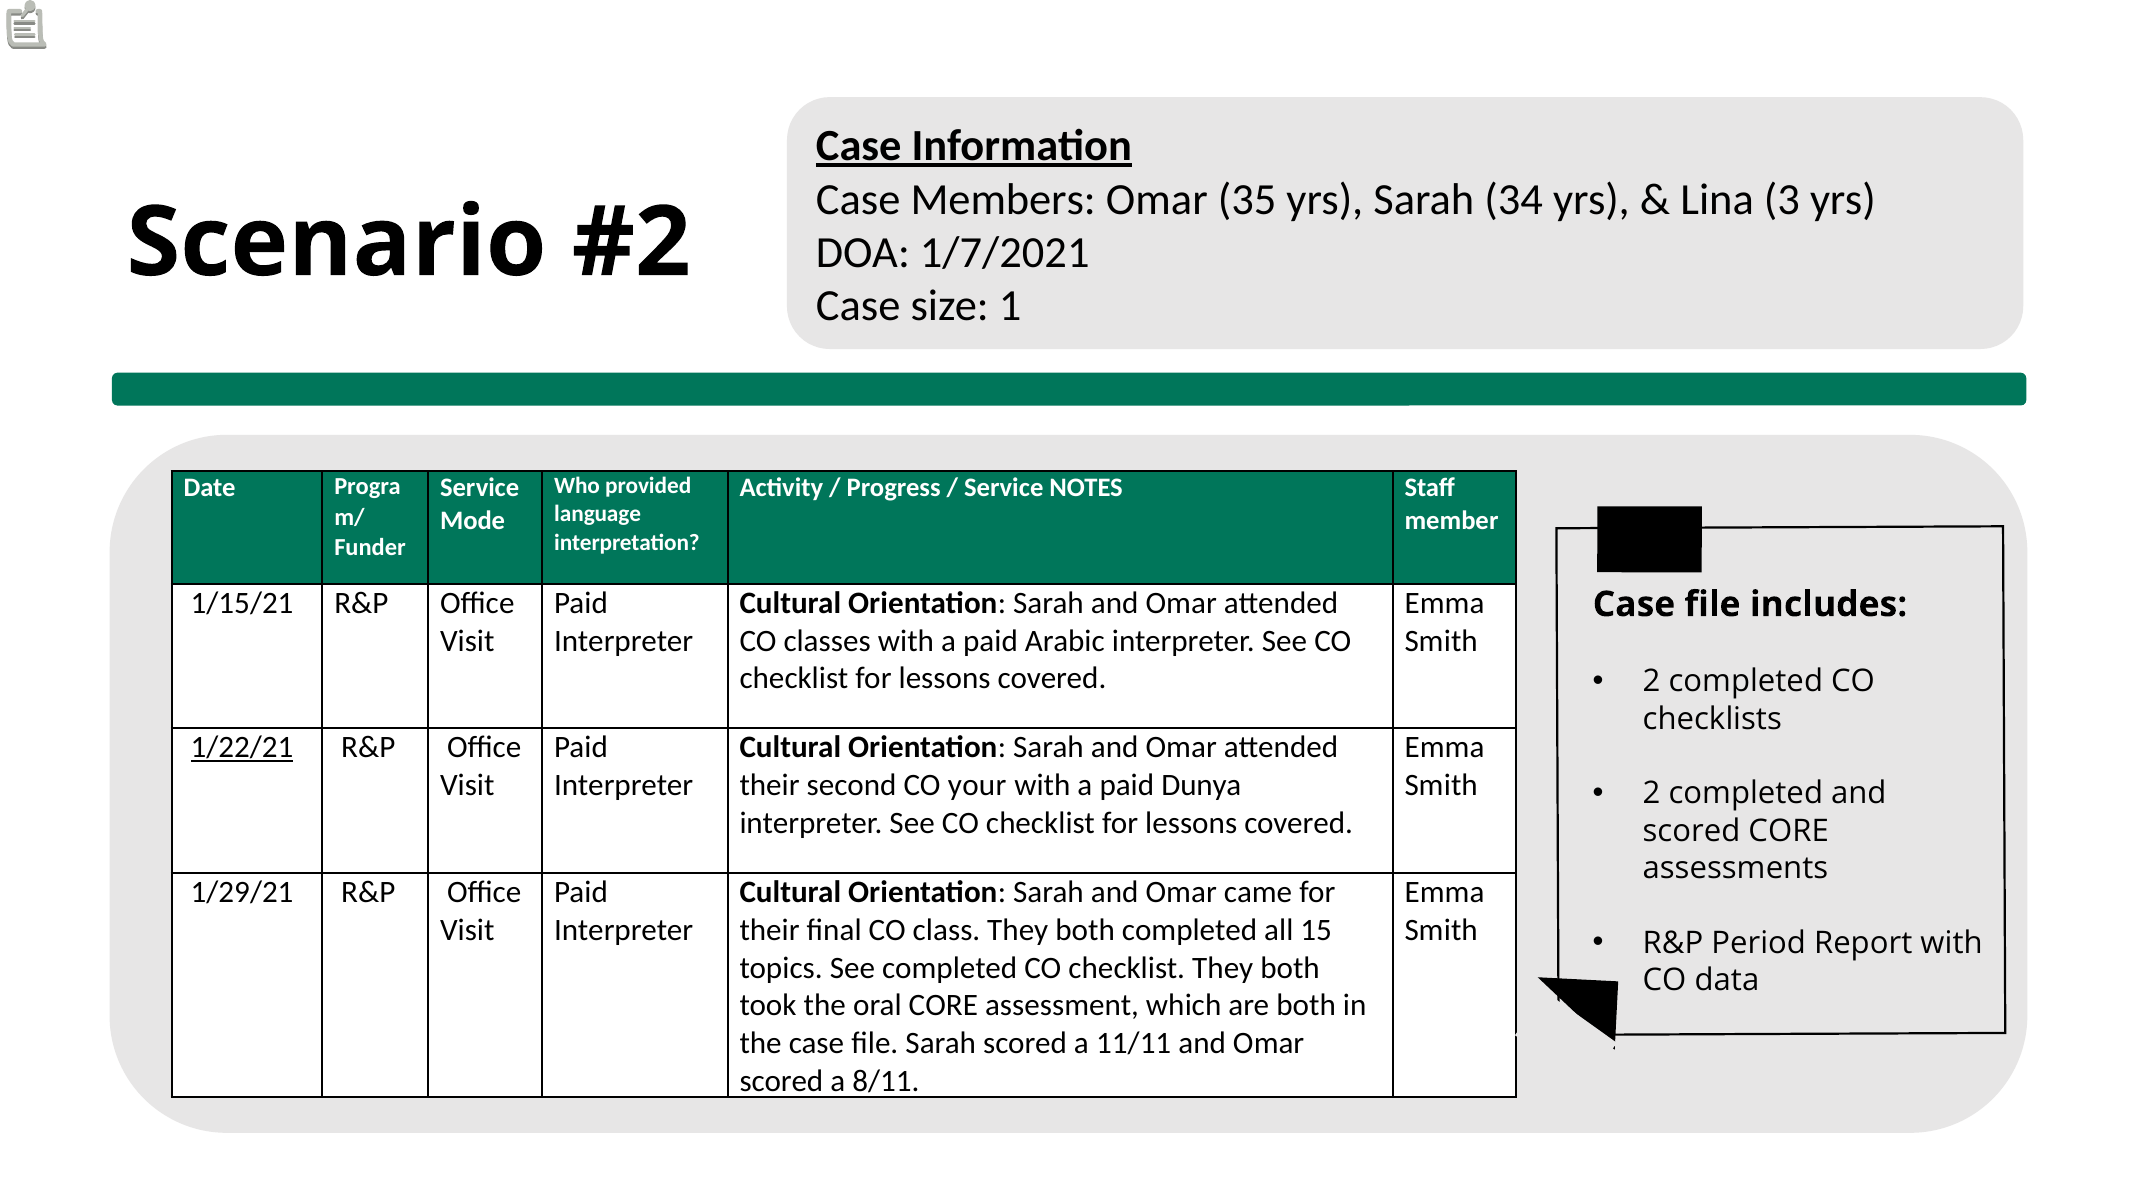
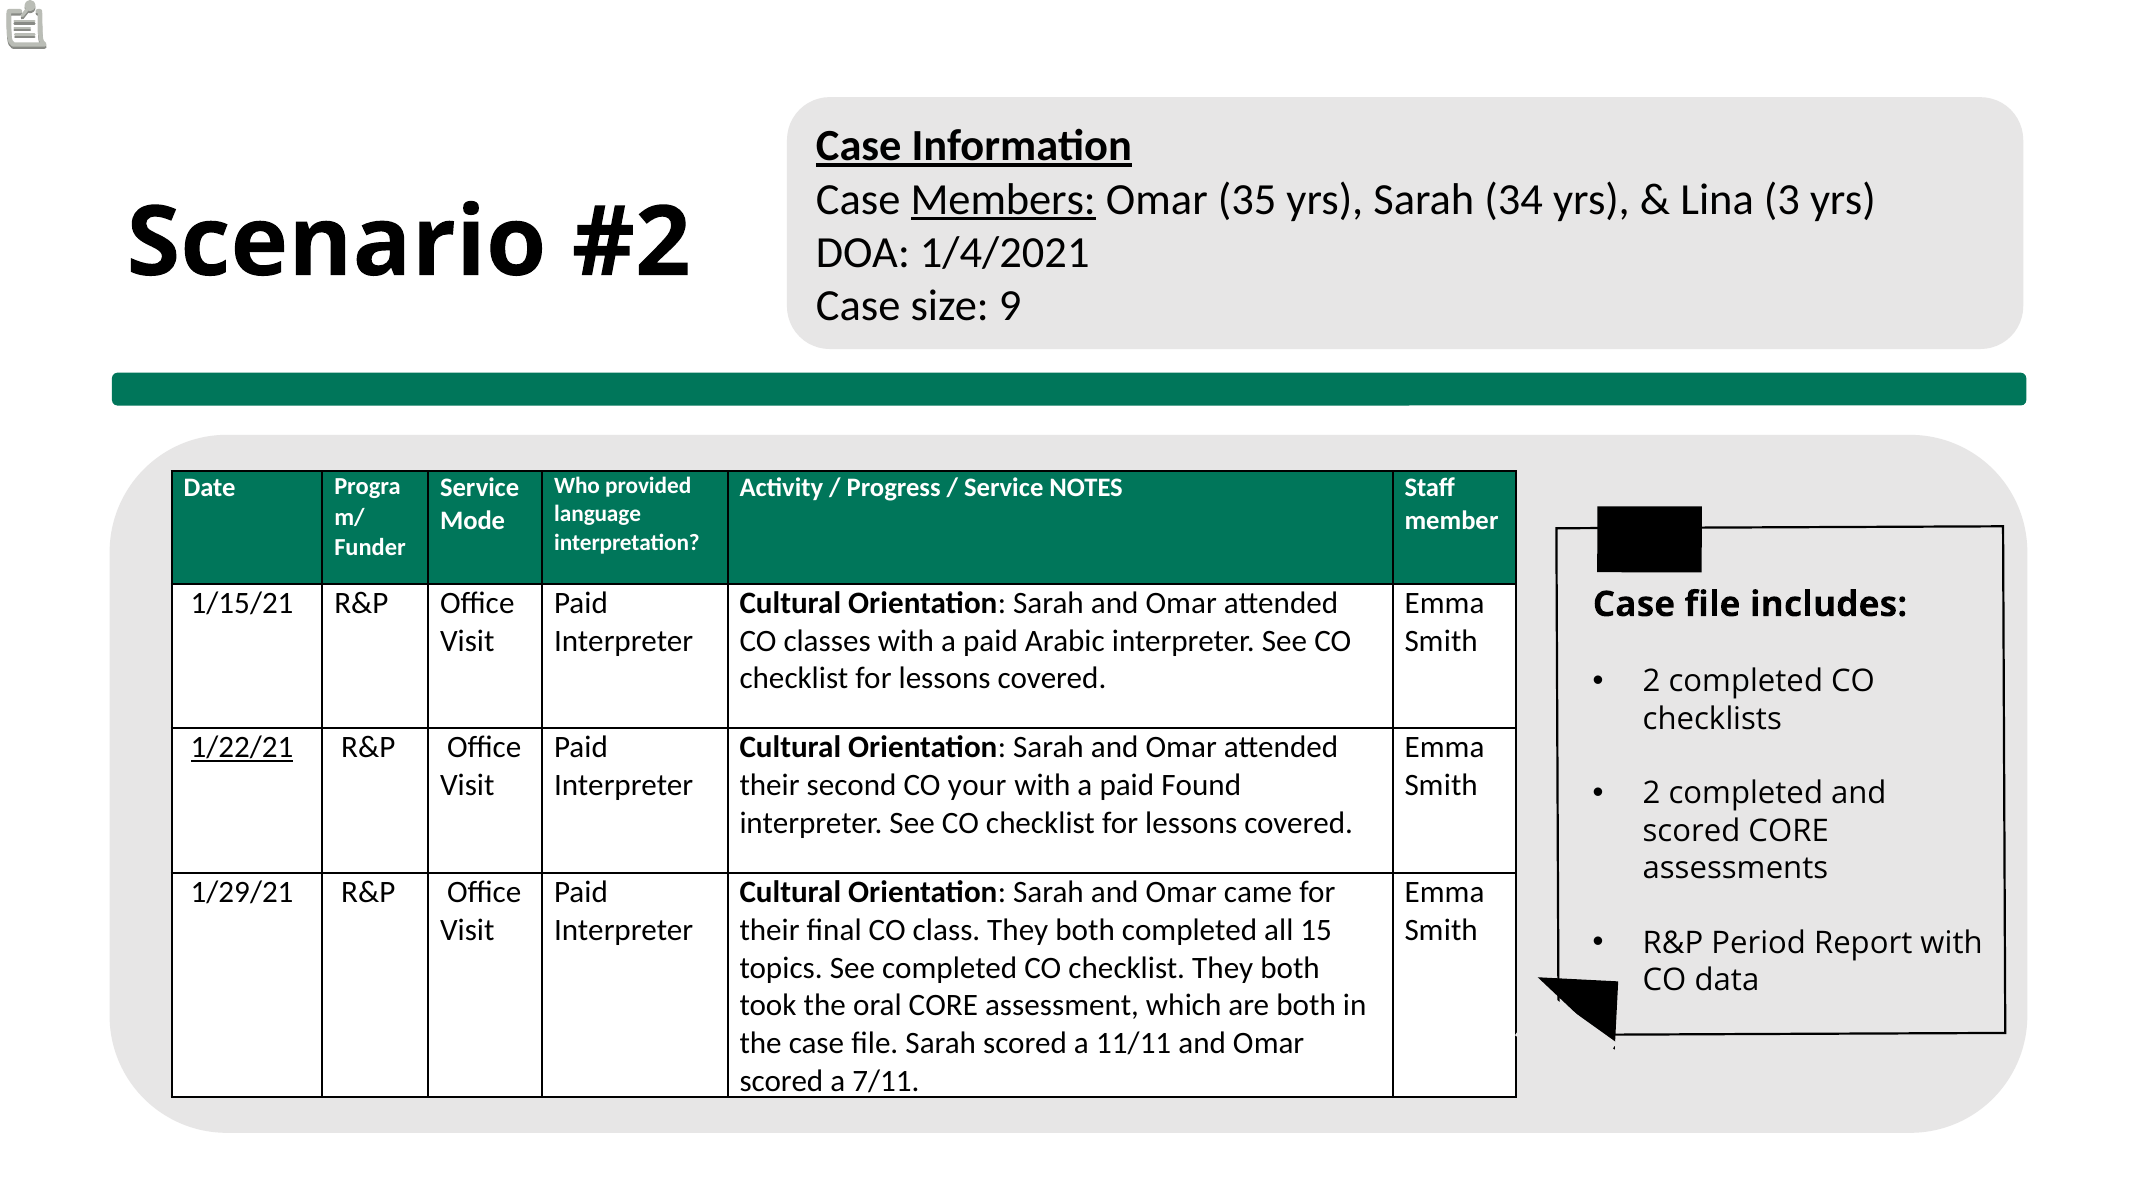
Members underline: none -> present (1003, 199)
1/7/2021: 1/7/2021 -> 1/4/2021 (1005, 253)
1: 1 -> 9 (1010, 306)
Dunya: Dunya -> Found (1201, 785)
8/11: 8/11 -> 7/11 (886, 1081)
